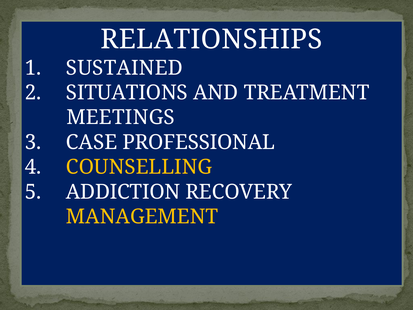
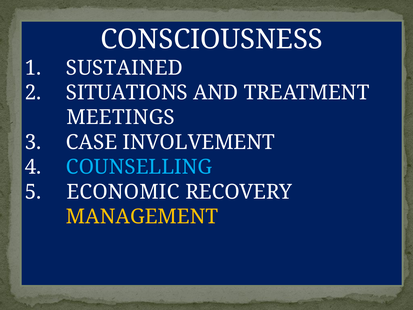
RELATIONSHIPS: RELATIONSHIPS -> CONSCIOUSNESS (212, 39)
PROFESSIONAL: PROFESSIONAL -> INVOLVEMENT (199, 142)
COUNSELLING colour: yellow -> light blue (139, 167)
ADDICTION: ADDICTION -> ECONOMIC (123, 192)
